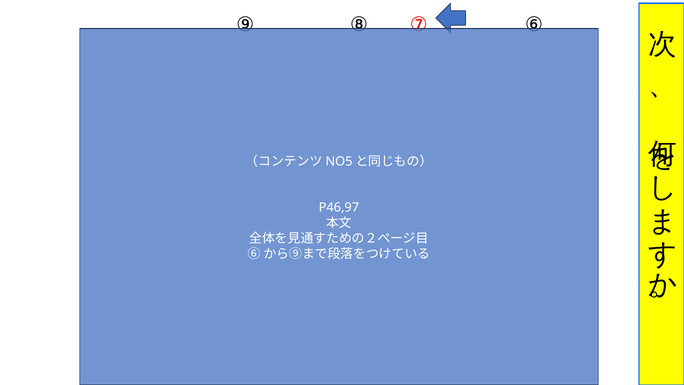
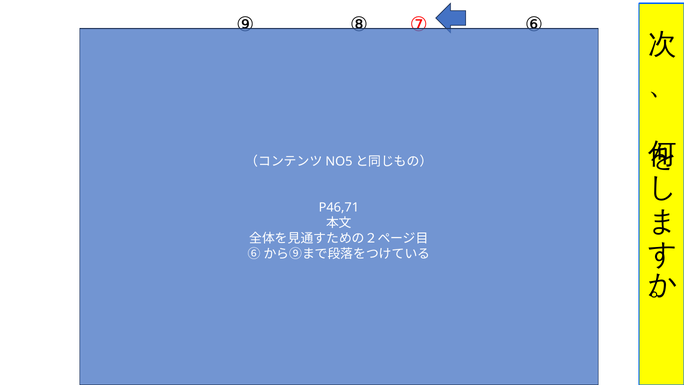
P46,97: P46,97 -> P46,71 (339, 208)
